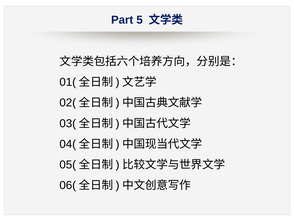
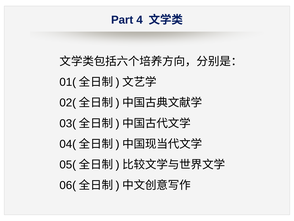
5: 5 -> 4 (140, 20)
